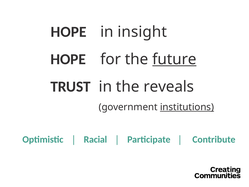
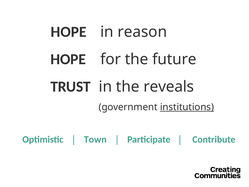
insight: insight -> reason (142, 32)
future underline: present -> none (174, 59)
Racial: Racial -> Town (95, 139)
